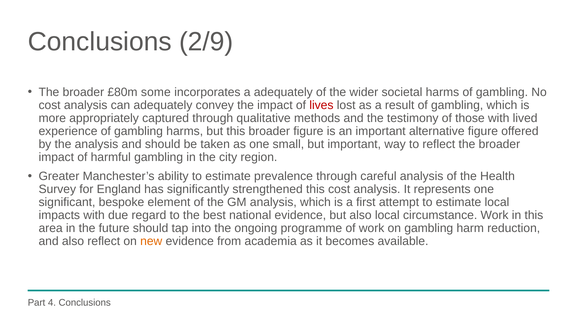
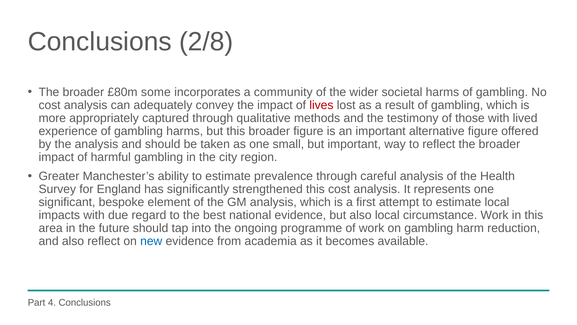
2/9: 2/9 -> 2/8 (206, 42)
a adequately: adequately -> community (283, 92)
new colour: orange -> blue (151, 241)
